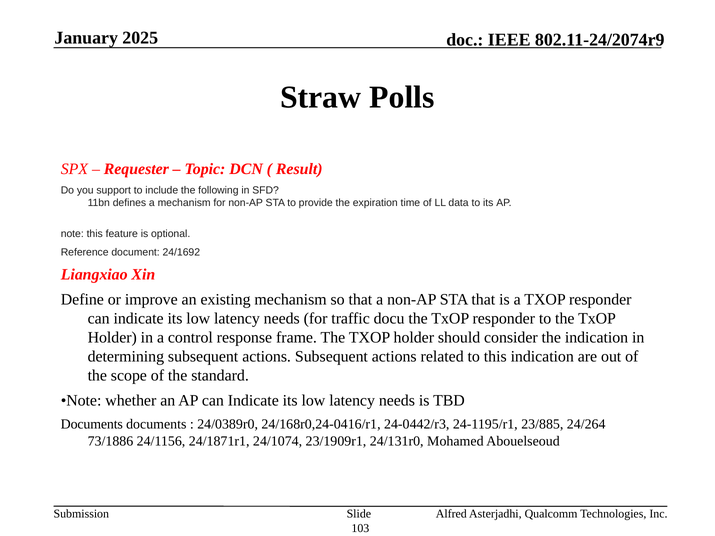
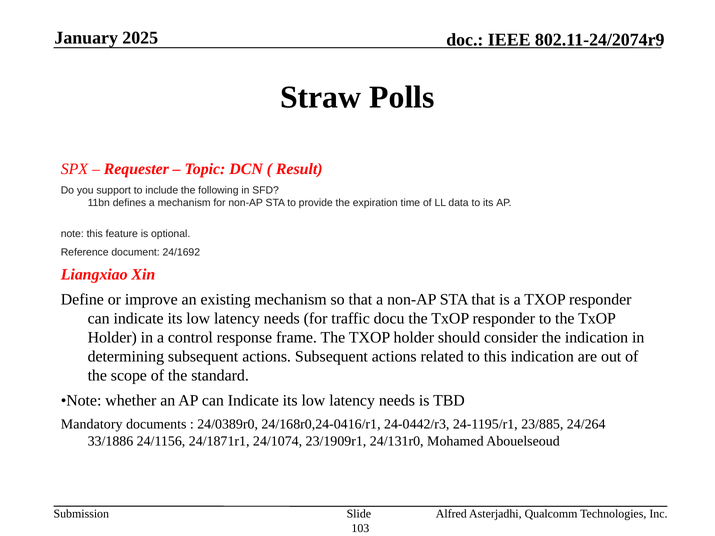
Documents: Documents -> Mandatory (92, 425)
73/1886: 73/1886 -> 33/1886 (110, 441)
